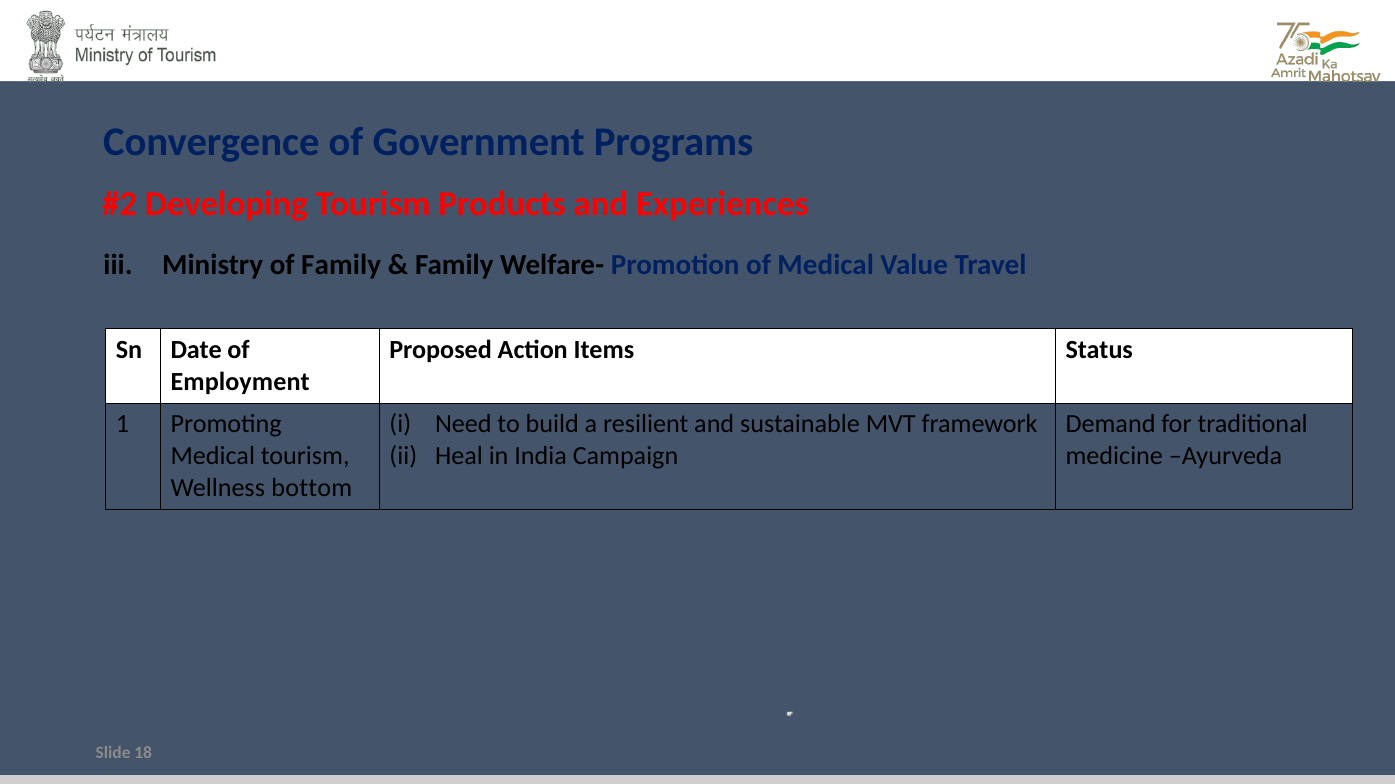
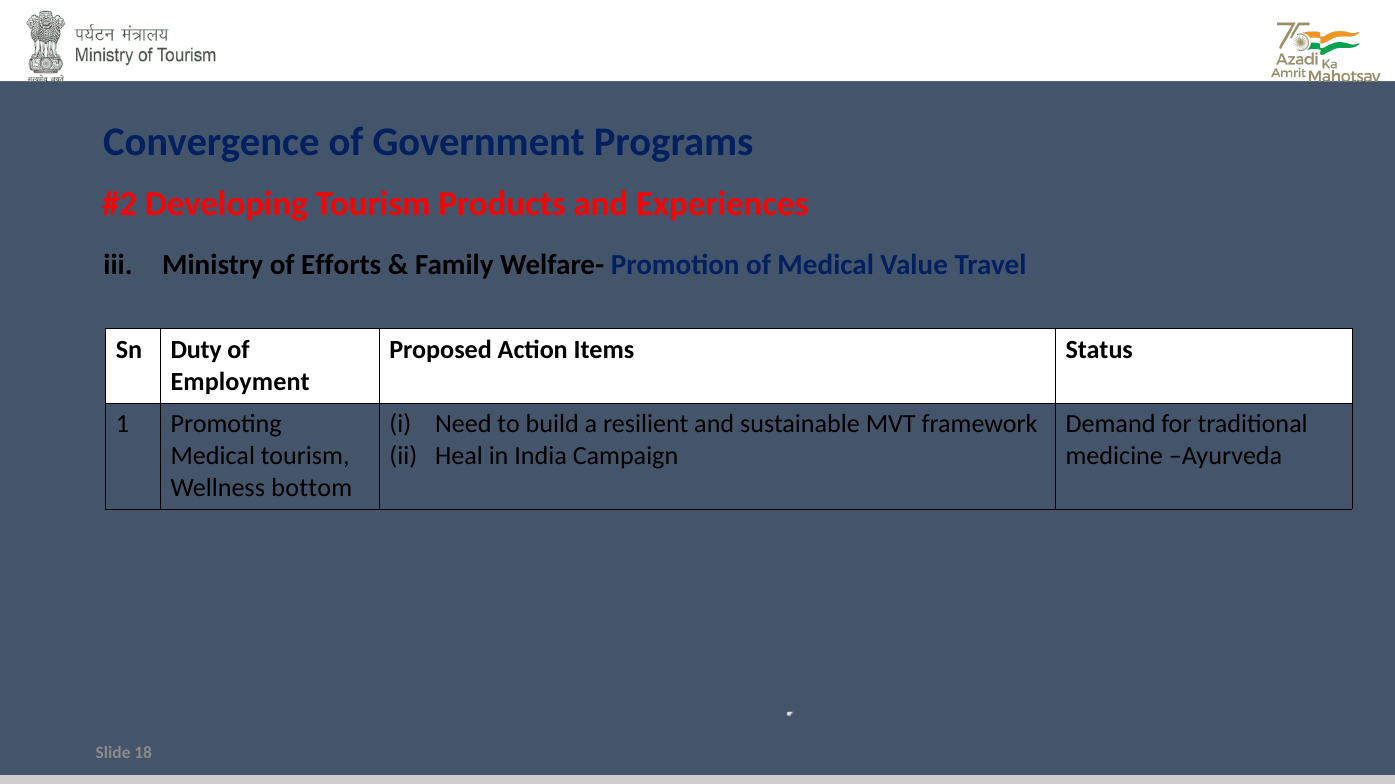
of Family: Family -> Efforts (341, 265)
Date: Date -> Duty (196, 350)
